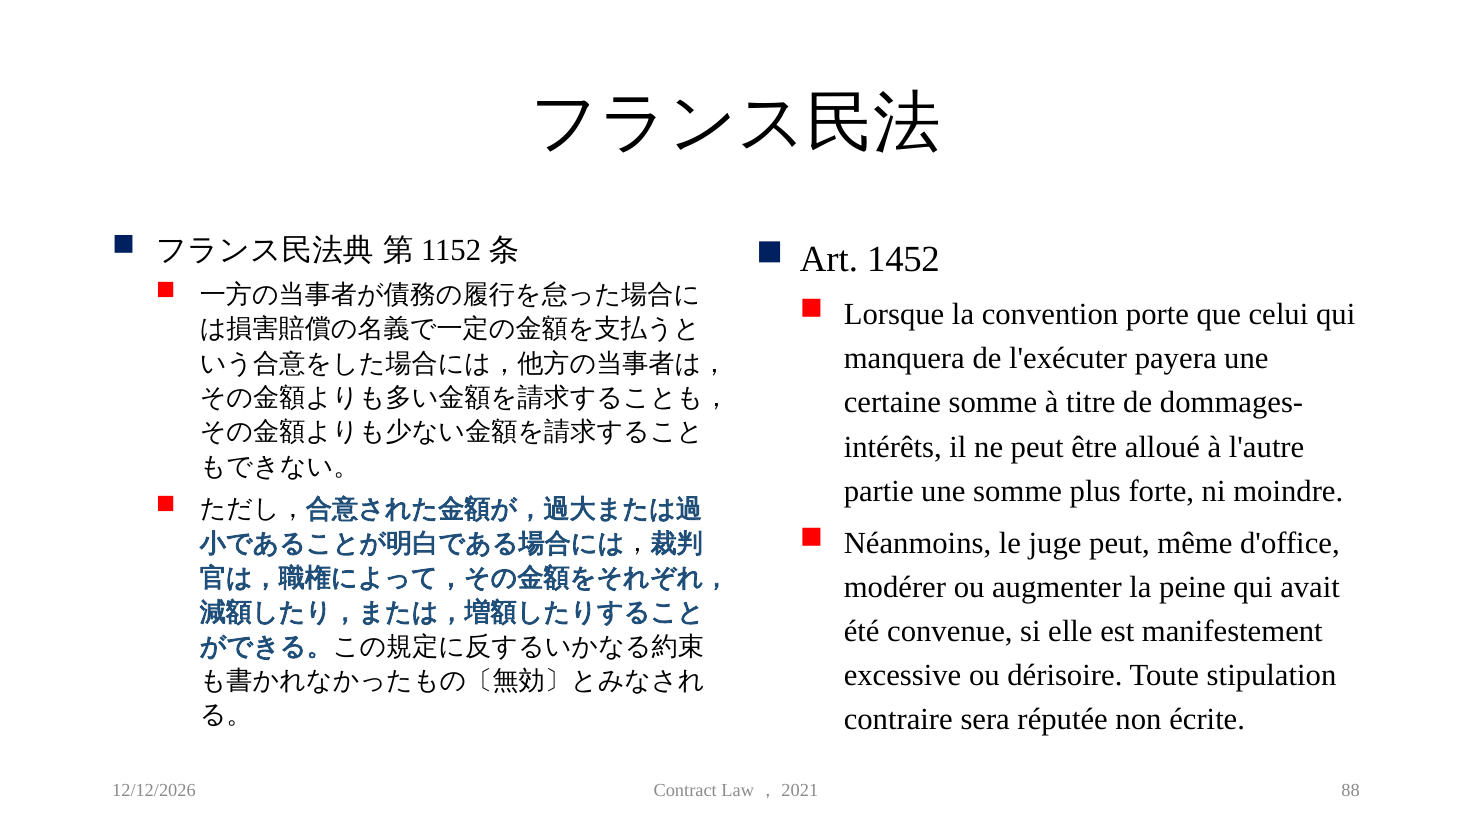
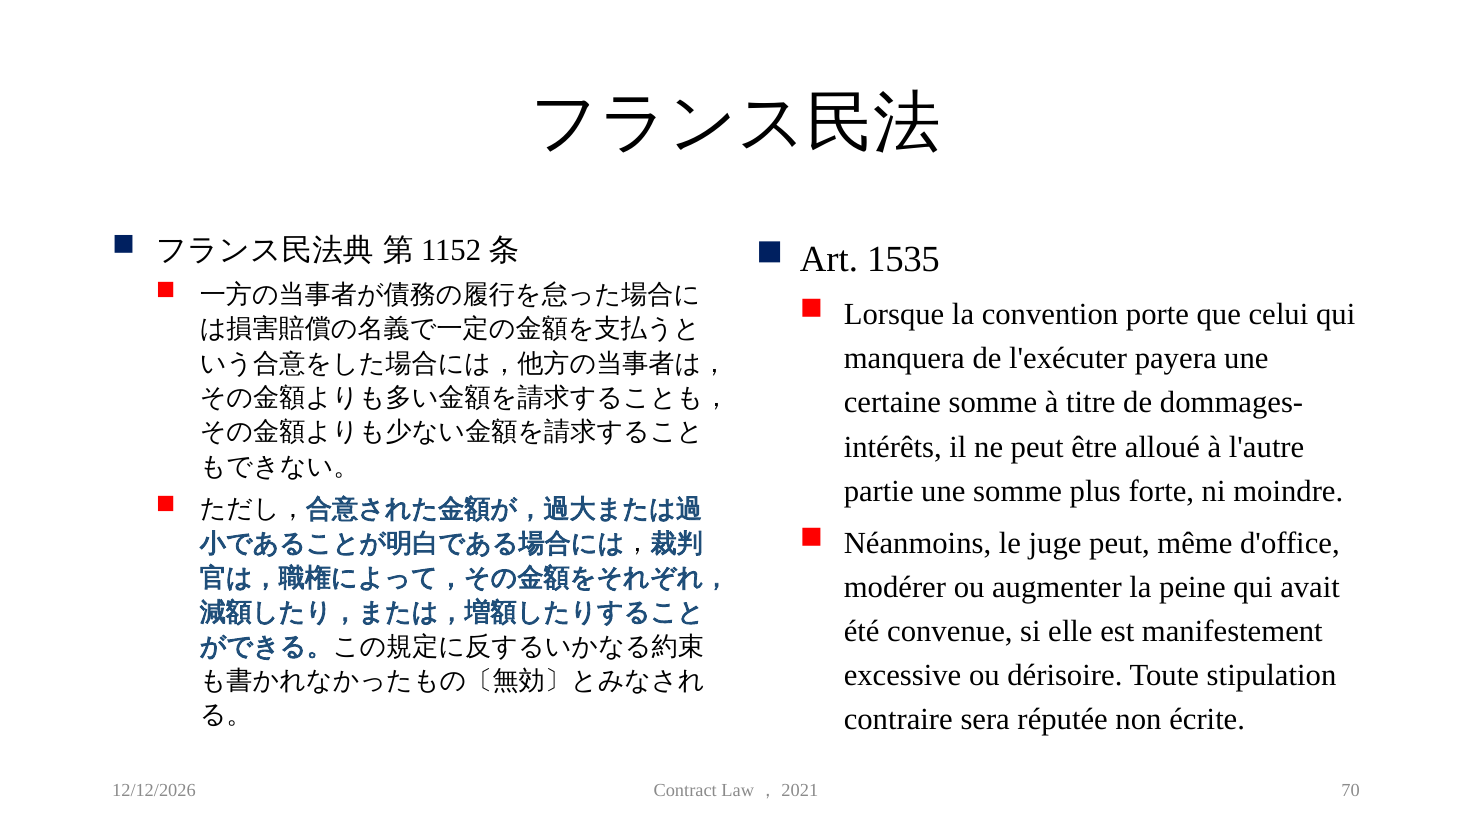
1452: 1452 -> 1535 (904, 259)
88: 88 -> 70 (1351, 791)
